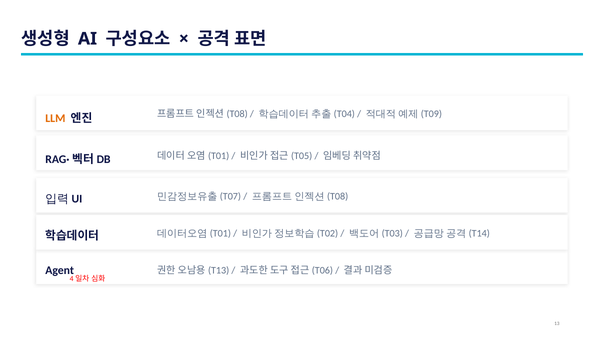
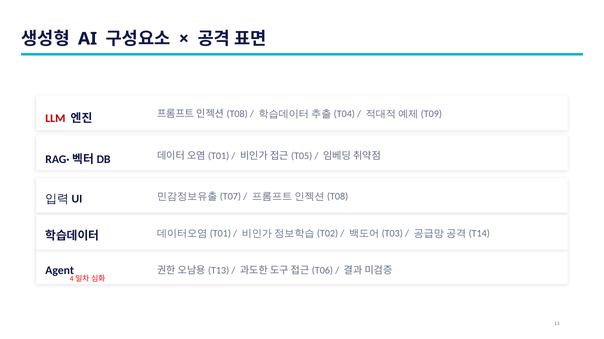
LLM colour: orange -> red (55, 118)
